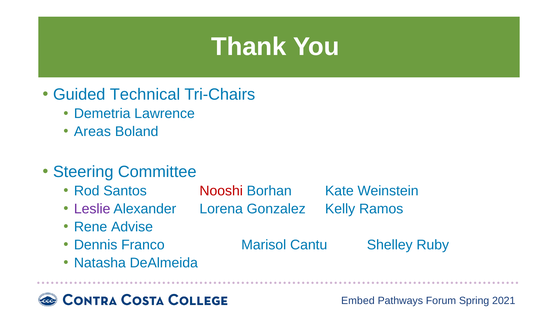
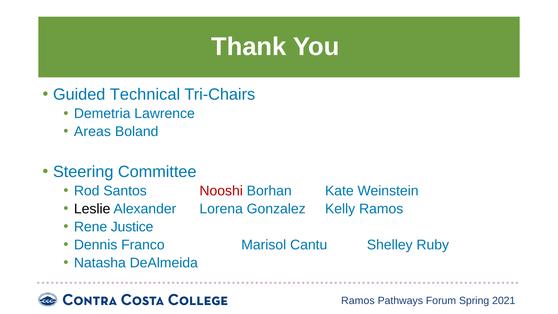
Leslie colour: purple -> black (92, 209)
Advise: Advise -> Justice (132, 227)
Embed: Embed -> Ramos (358, 301)
